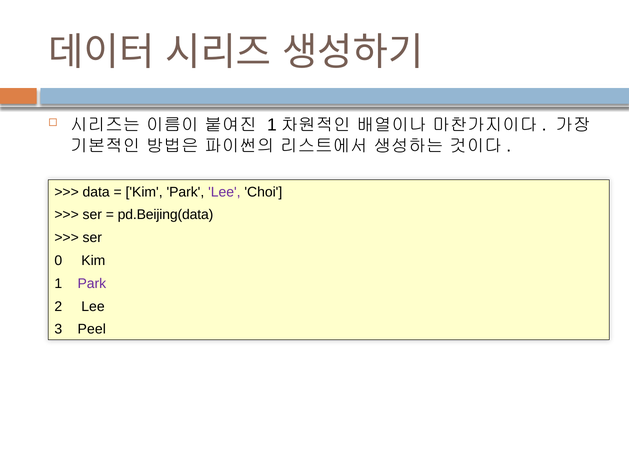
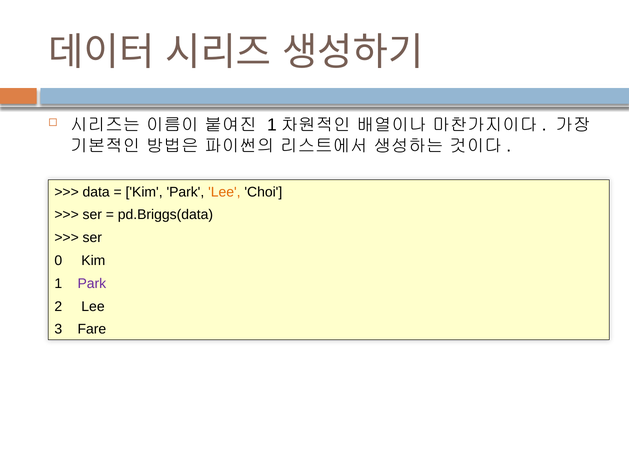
Lee colour: purple -> orange (224, 192)
pd.Beijing(data: pd.Beijing(data -> pd.Briggs(data (165, 215)
Peel: Peel -> Fare (92, 329)
